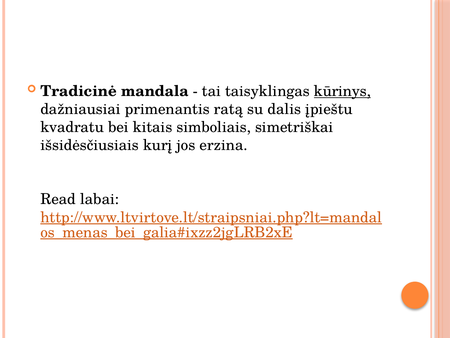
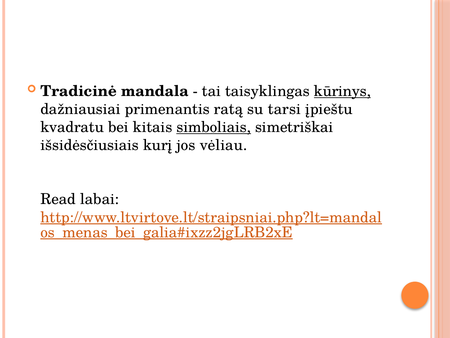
dalis: dalis -> tarsi (284, 109)
simboliais underline: none -> present (214, 127)
erzina: erzina -> vėliau (223, 145)
